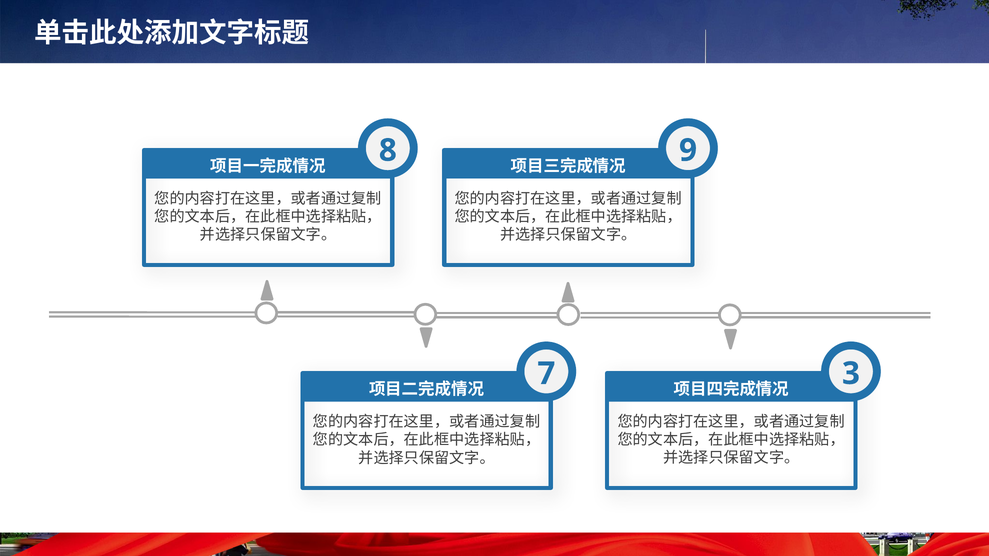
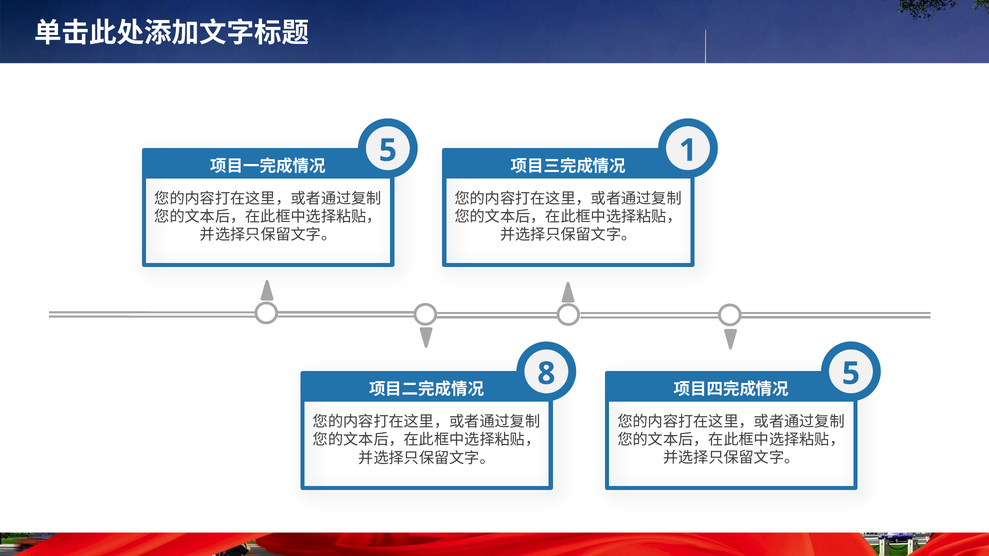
8: 8 -> 5 (388, 151)
9: 9 -> 1 (688, 150)
7: 7 -> 8 (546, 374)
3: 3 -> 5 (851, 374)
